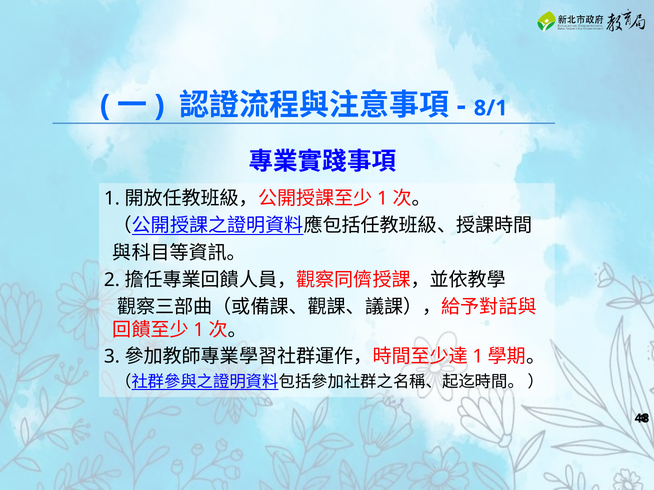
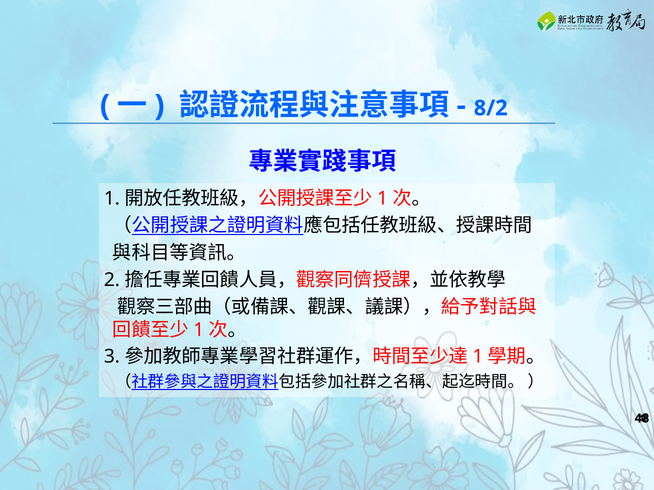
8/1: 8/1 -> 8/2 (491, 108)
